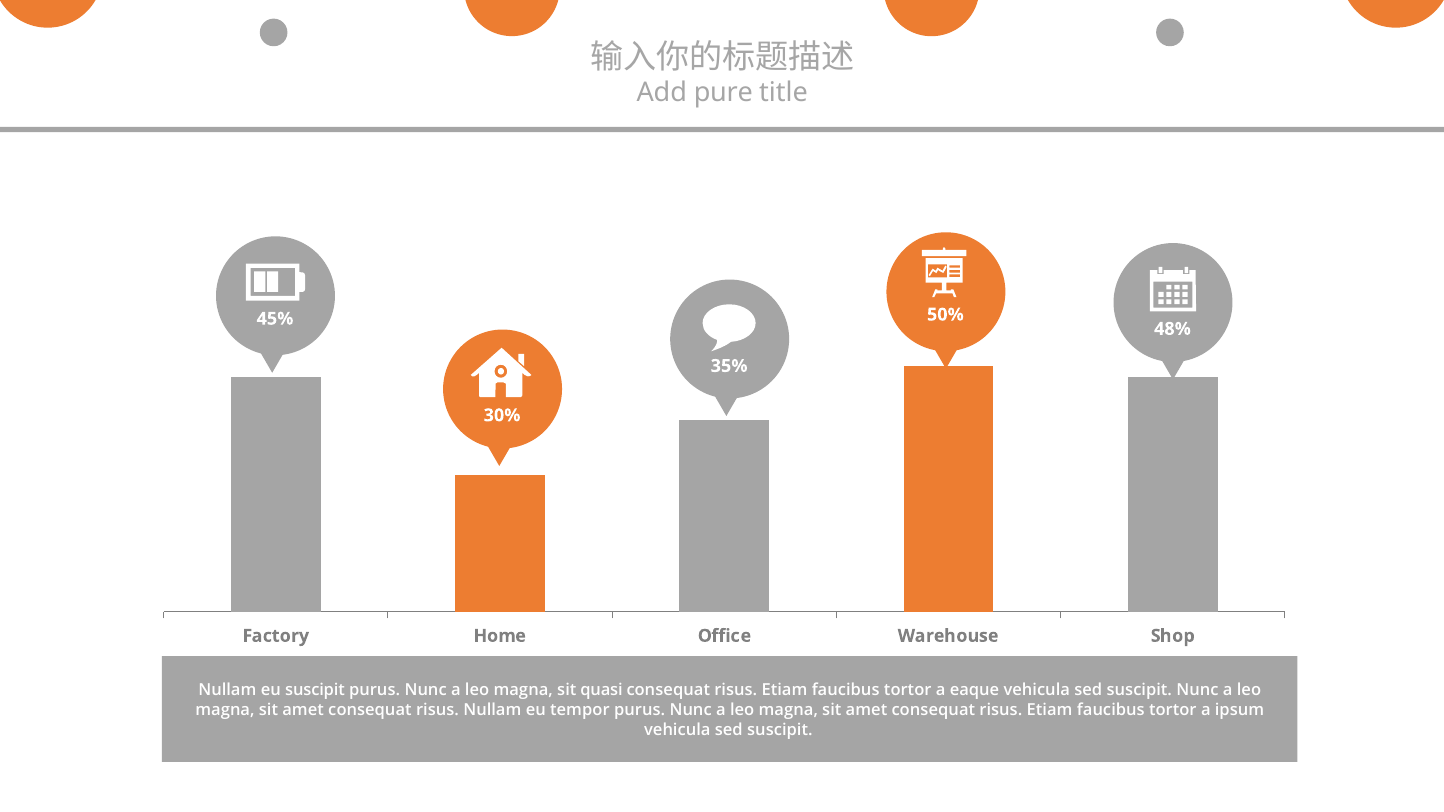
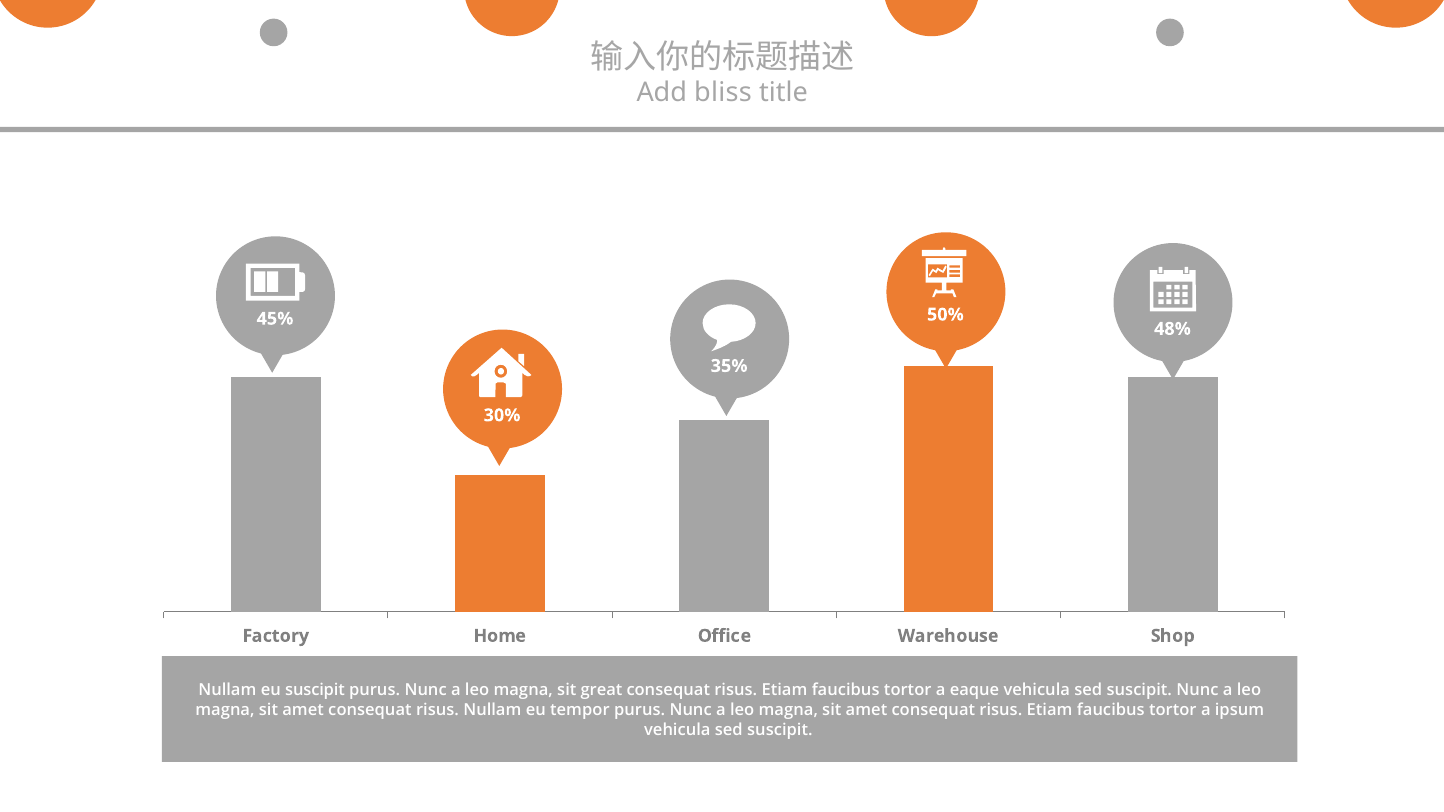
pure: pure -> bliss (723, 93)
quasi: quasi -> great (601, 691)
